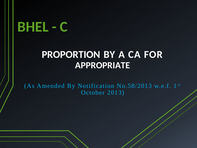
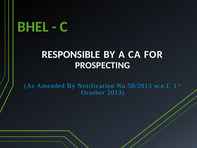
PROPORTION: PROPORTION -> RESPONSIBLE (71, 54)
APPROPRIATE: APPROPRIATE -> PROSPECTING (103, 65)
